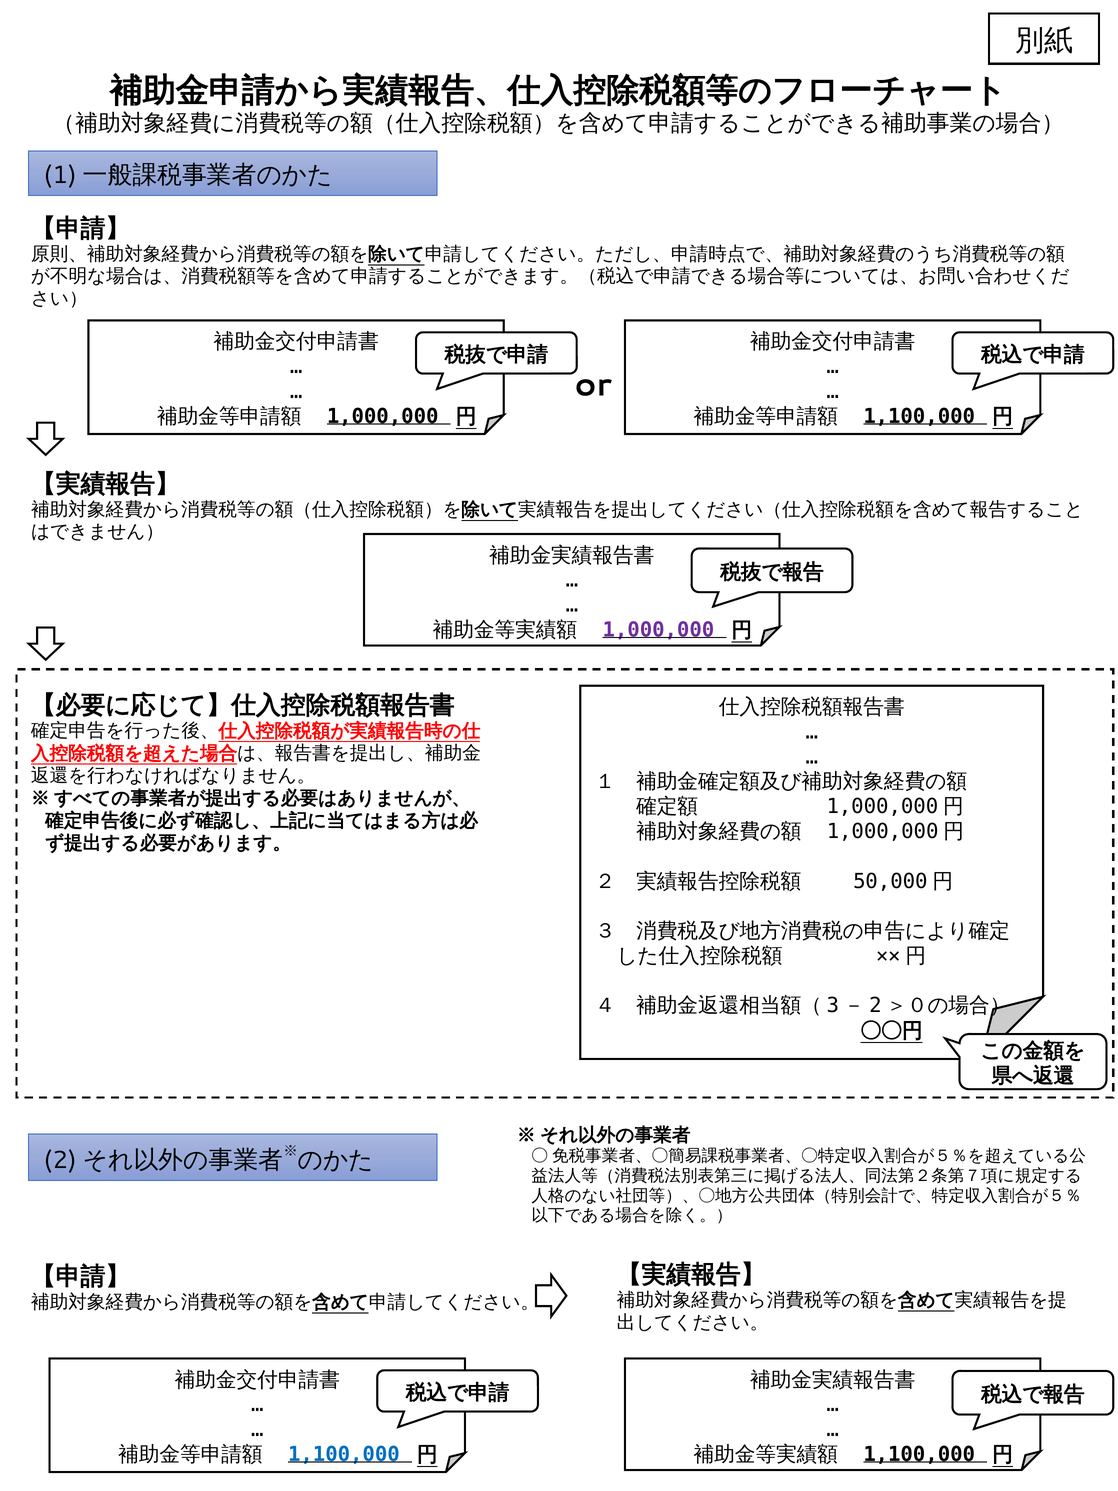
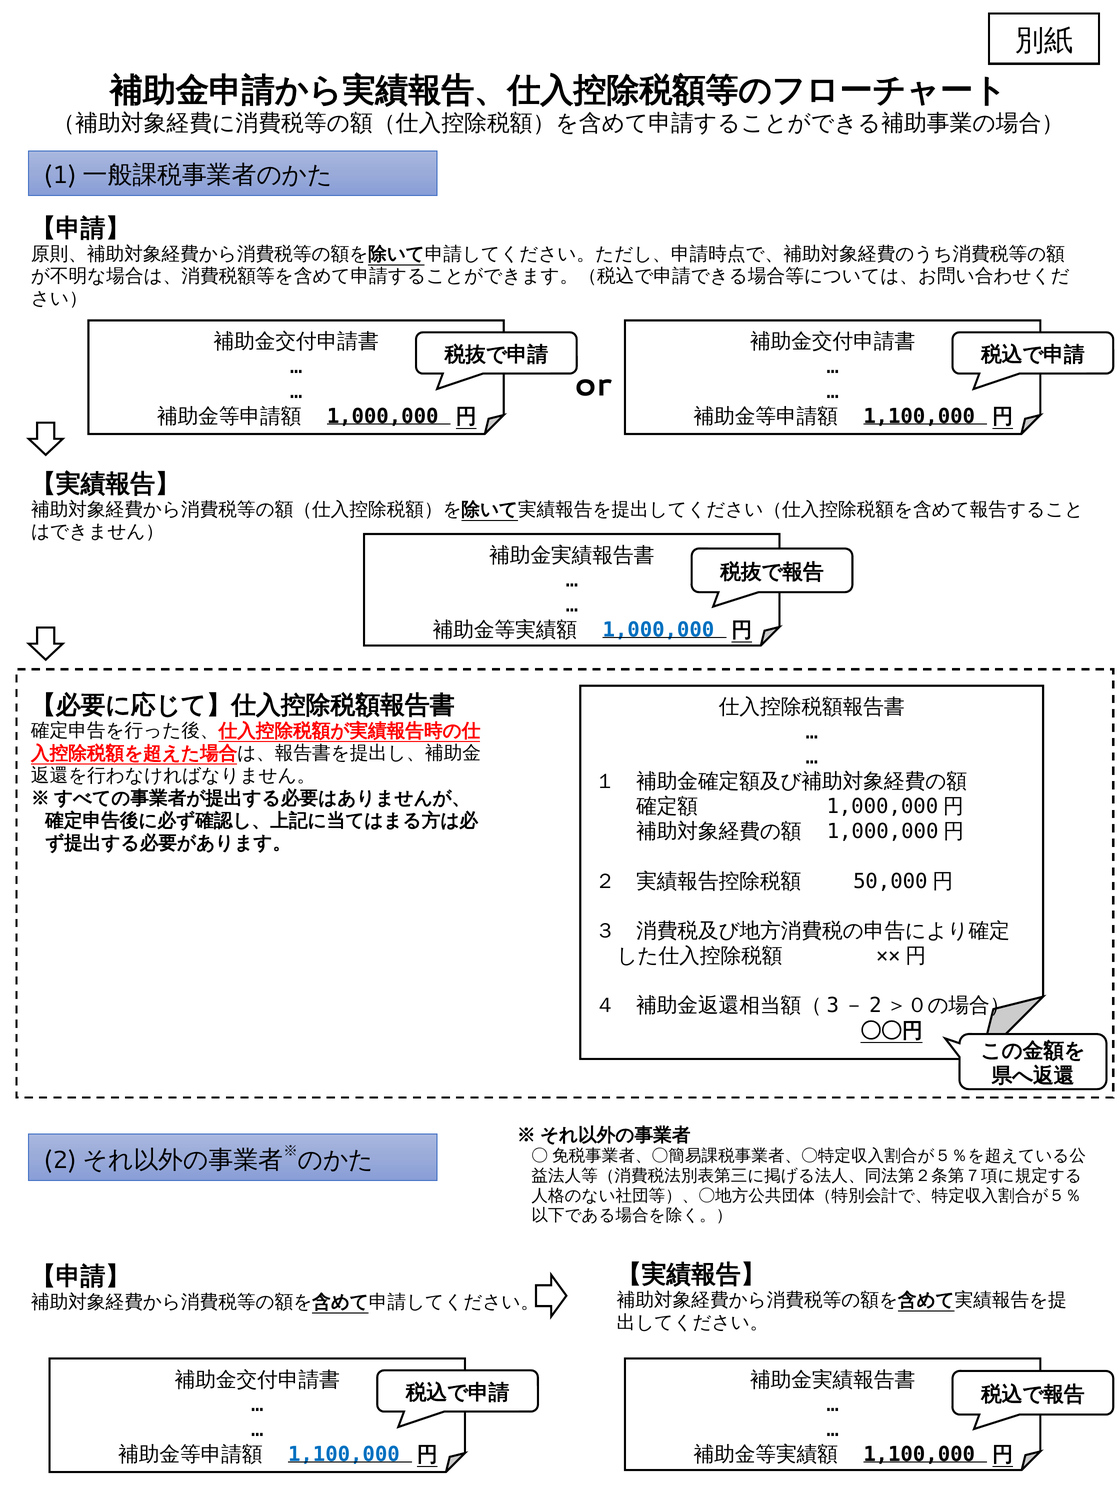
1,000,000 colour: purple -> blue (658, 630)
